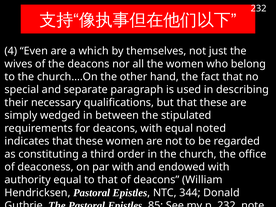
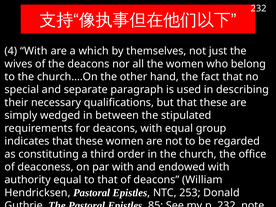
4 Even: Even -> With (34, 51)
noted: noted -> group (211, 128)
344: 344 -> 253 (190, 193)
